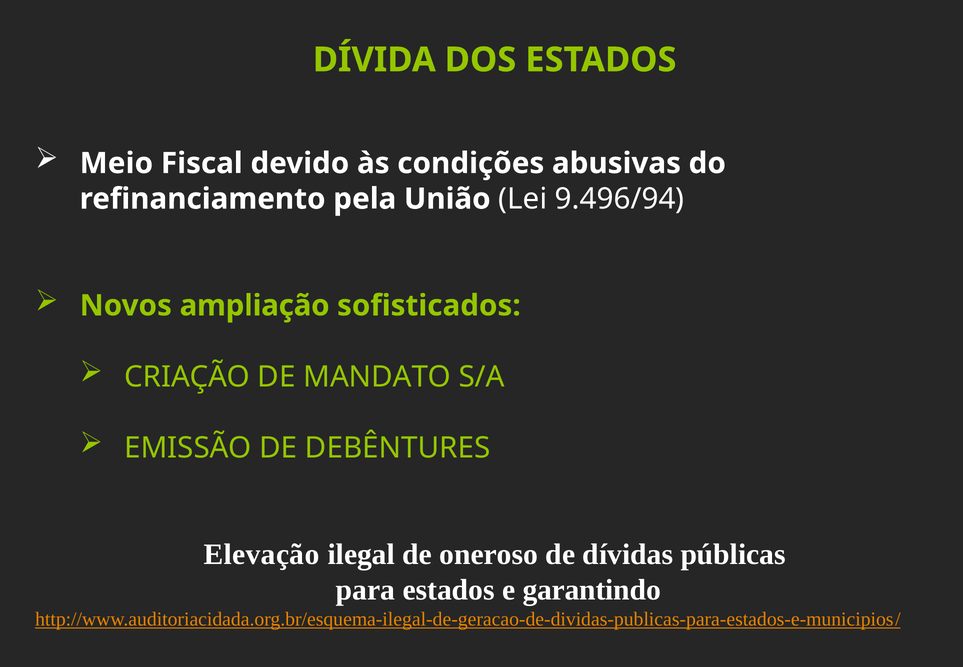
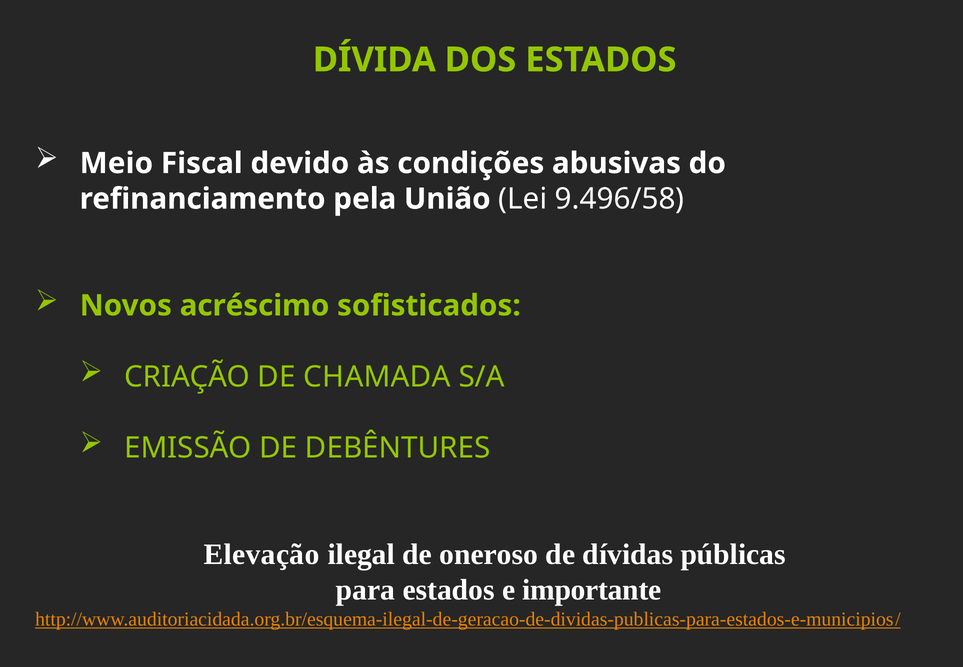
9.496/94: 9.496/94 -> 9.496/58 (620, 199)
ampliação: ampliação -> acréscimo (254, 305)
MANDATO: MANDATO -> CHAMADA (377, 377)
garantindo: garantindo -> importante (592, 590)
